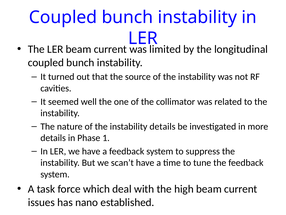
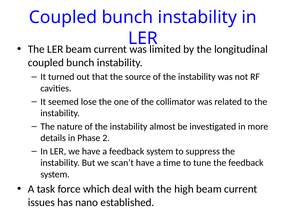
well: well -> lose (89, 101)
instability details: details -> almost (163, 126)
1: 1 -> 2 (106, 138)
